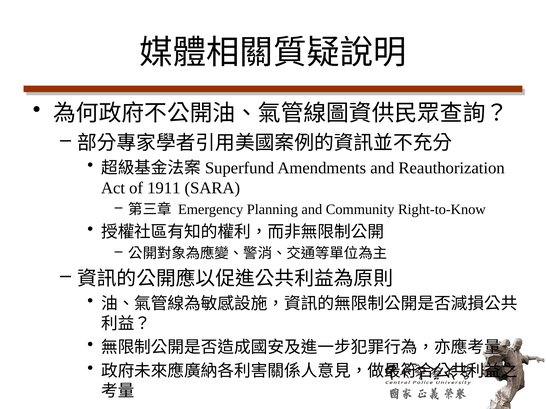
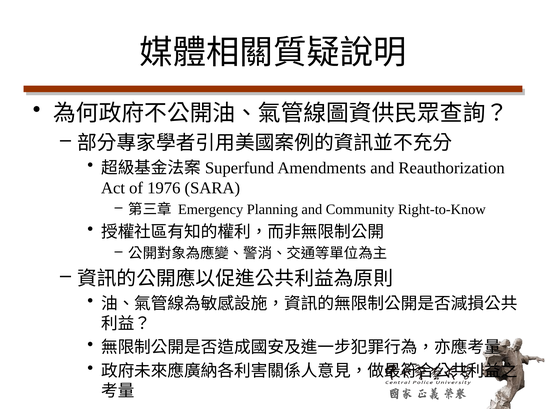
1911: 1911 -> 1976 (164, 188)
